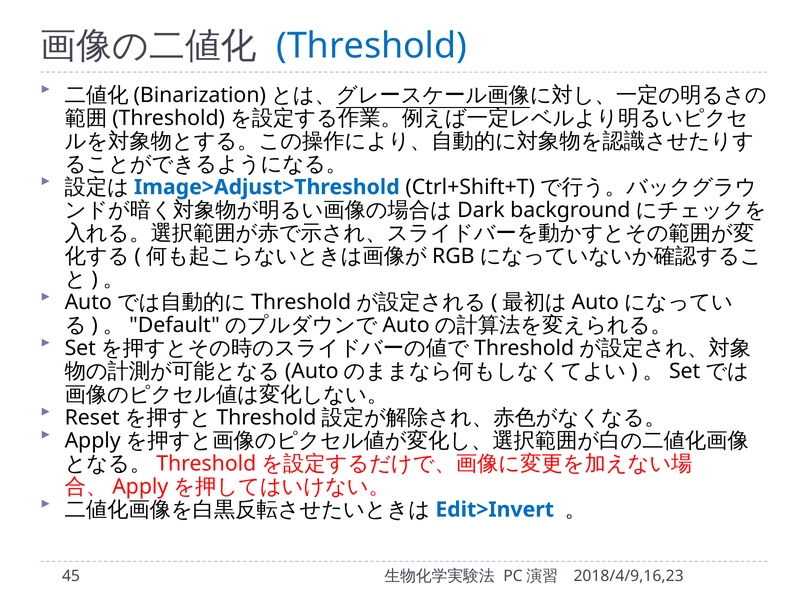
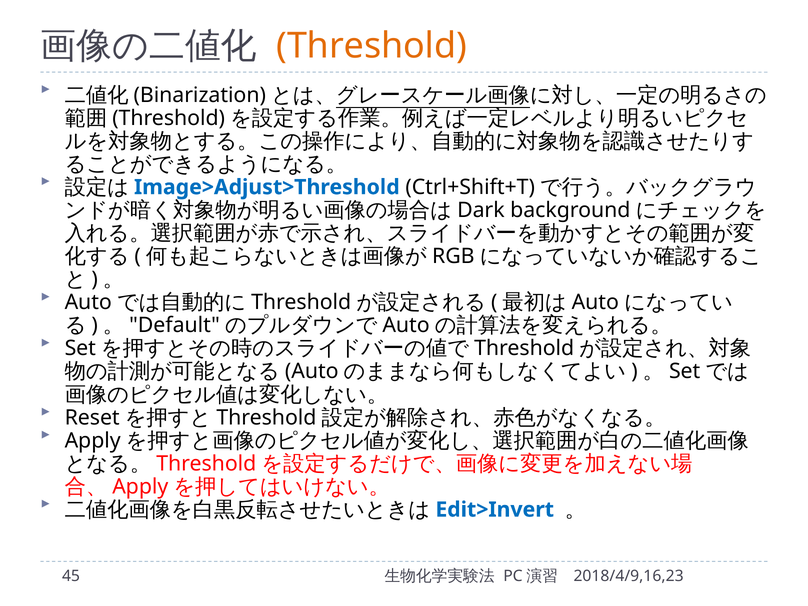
Threshold colour: blue -> orange (372, 46)
